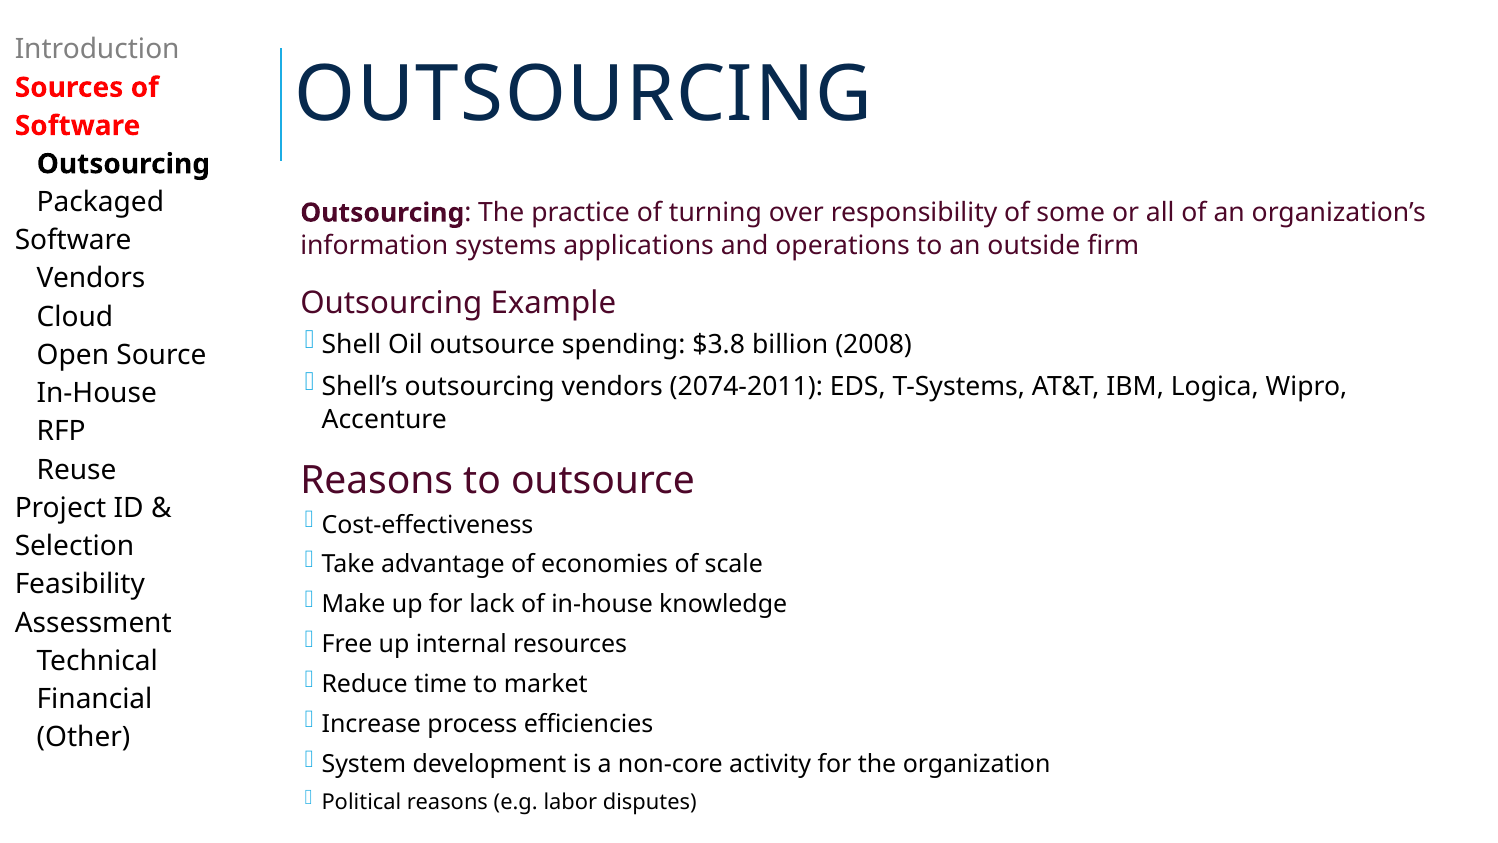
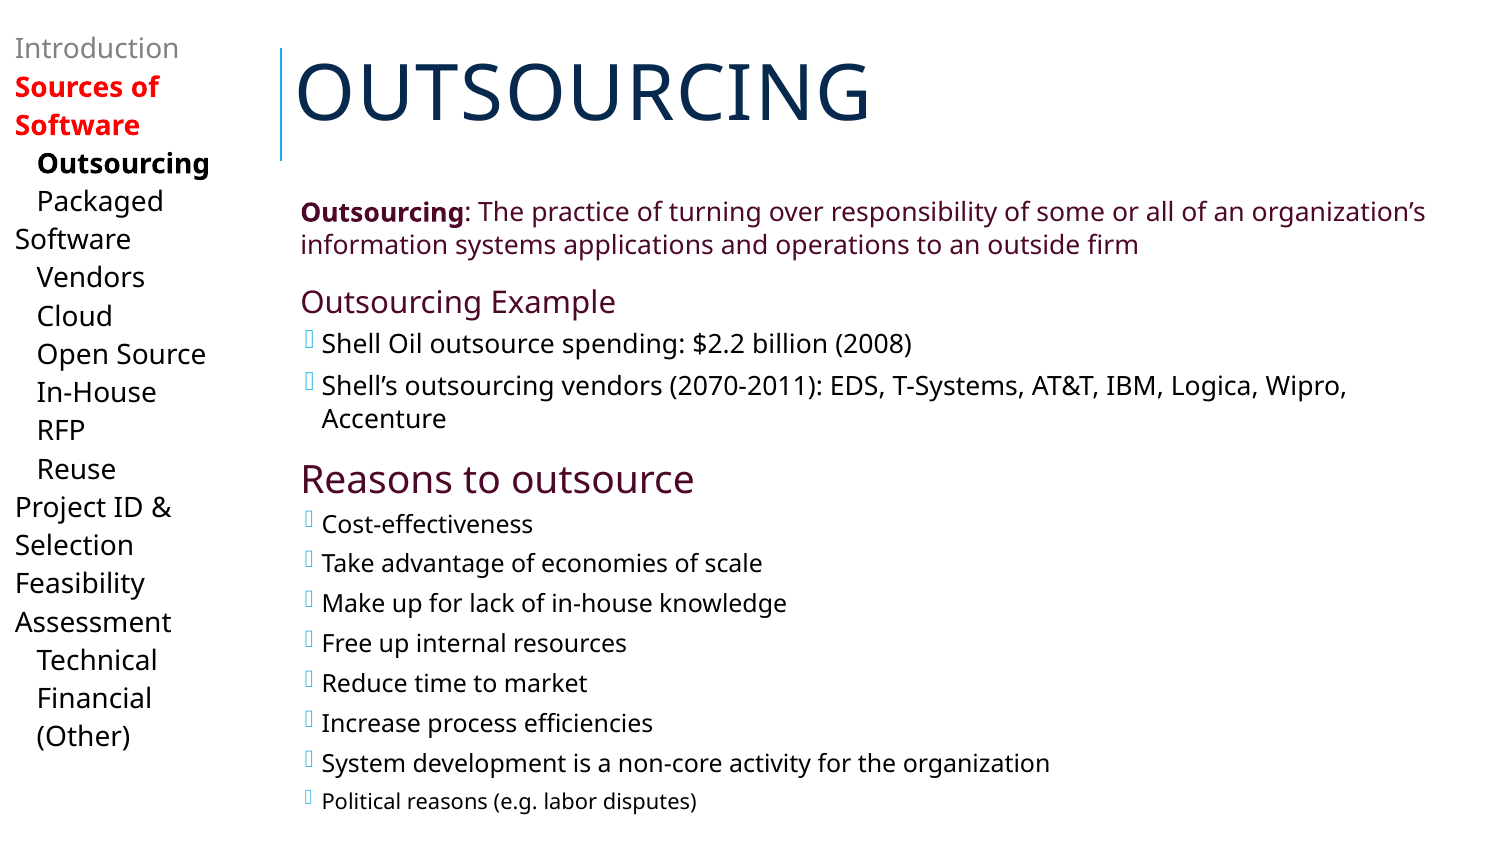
$3.8: $3.8 -> $2.2 (719, 345)
2074-2011: 2074-2011 -> 2070-2011 (746, 387)
